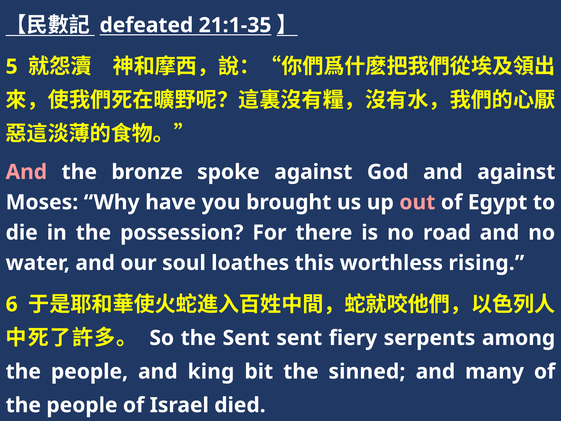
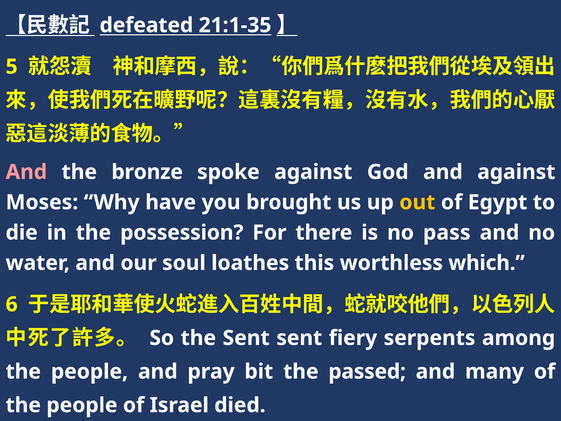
out colour: pink -> yellow (417, 202)
road: road -> pass (447, 233)
rising: rising -> which (487, 263)
king: king -> pray (211, 371)
sinned: sinned -> passed (367, 371)
